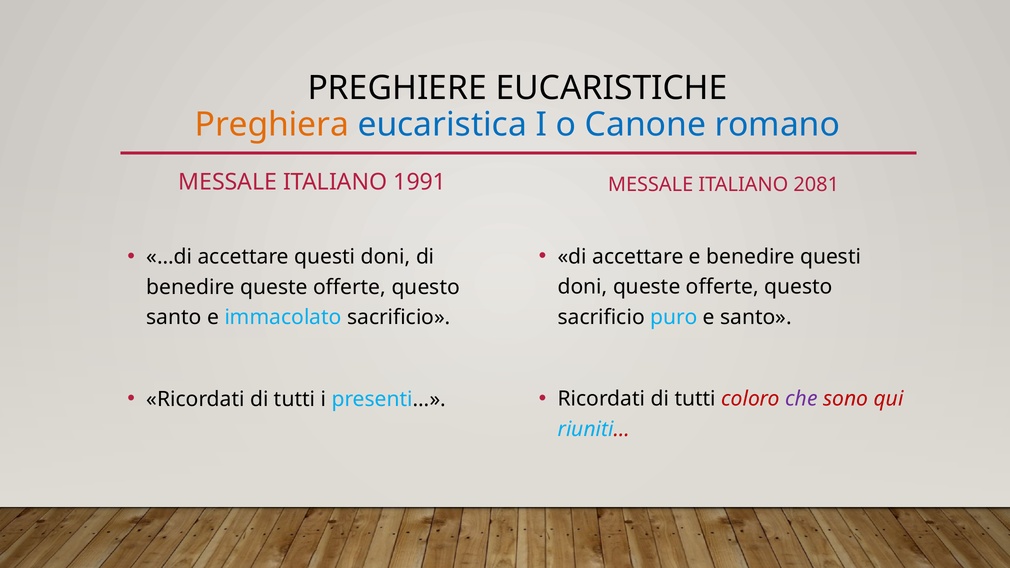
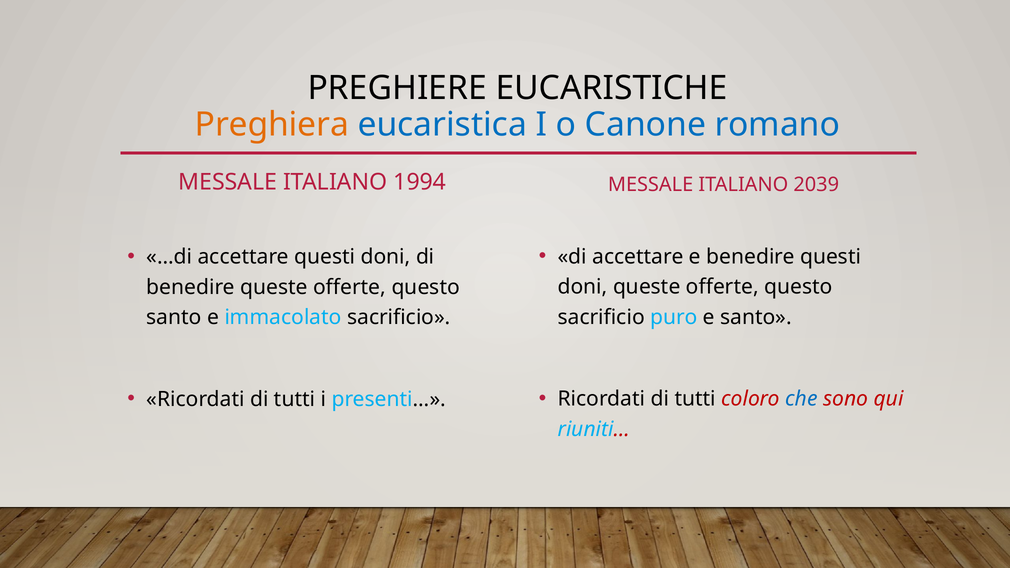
1991: 1991 -> 1994 (420, 182)
2081: 2081 -> 2039 (816, 185)
che colour: purple -> blue (801, 399)
